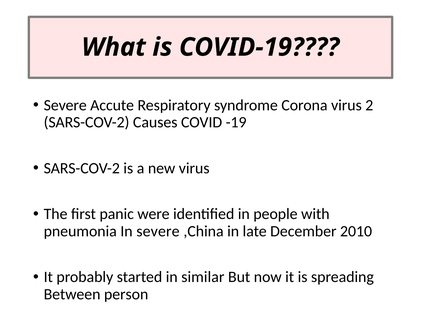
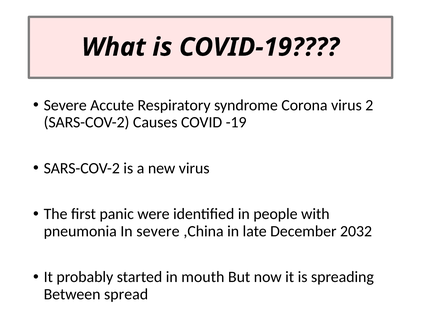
2010: 2010 -> 2032 (356, 231)
similar: similar -> mouth (203, 277)
person: person -> spread (126, 294)
